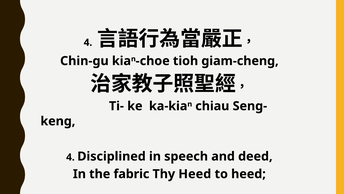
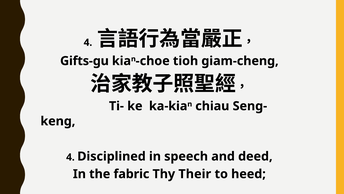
Chin-gu: Chin-gu -> Gifts-gu (84, 61)
Thy Heed: Heed -> Their (195, 174)
